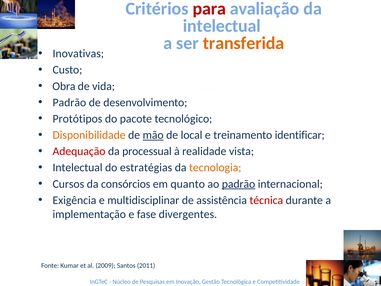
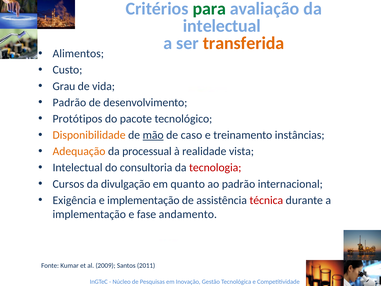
para colour: red -> green (209, 9)
Inovativas: Inovativas -> Alimentos (78, 54)
Obra: Obra -> Grau (64, 86)
local: local -> caso (191, 135)
identificar: identificar -> instâncias (300, 135)
Adequação colour: red -> orange (79, 151)
estratégias: estratégias -> consultoria (146, 167)
tecnologia colour: orange -> red (215, 167)
consórcios: consórcios -> divulgação (126, 184)
padrão underline: present -> none (239, 184)
e multidisciplinar: multidisciplinar -> implementação (143, 200)
divergentes: divergentes -> andamento (188, 214)
